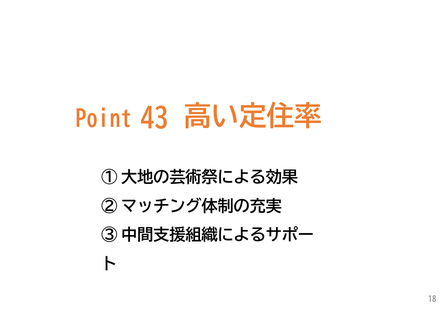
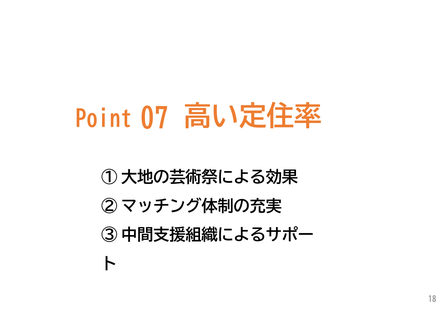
43: 43 -> 07 (154, 119)
